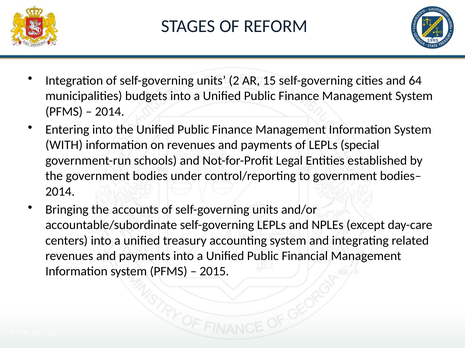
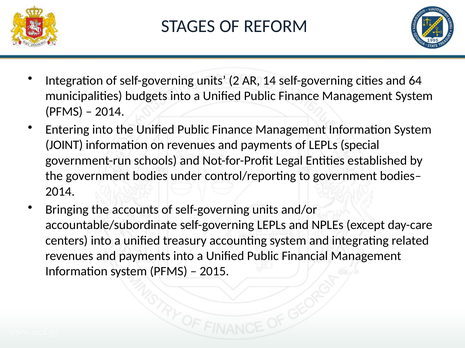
15: 15 -> 14 (269, 81)
WITH: WITH -> JOINT (64, 145)
